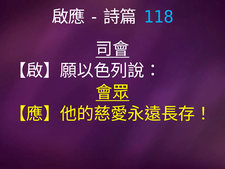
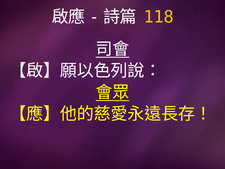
118 colour: light blue -> yellow (159, 17)
